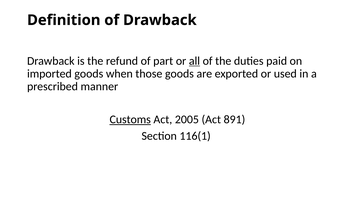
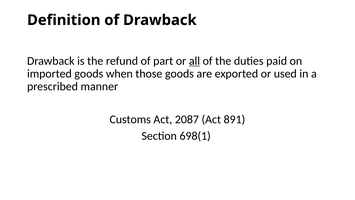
Customs underline: present -> none (130, 119)
2005: 2005 -> 2087 (187, 119)
116(1: 116(1 -> 698(1 (195, 136)
